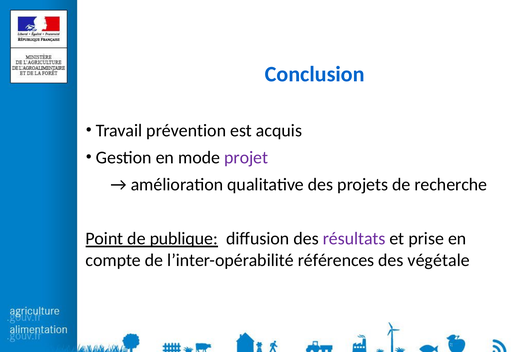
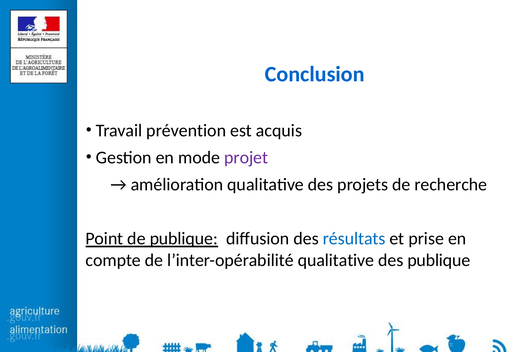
résultats colour: purple -> blue (354, 238)
l’inter-opérabilité références: références -> qualitative (336, 260)
des végétale: végétale -> publique (439, 260)
